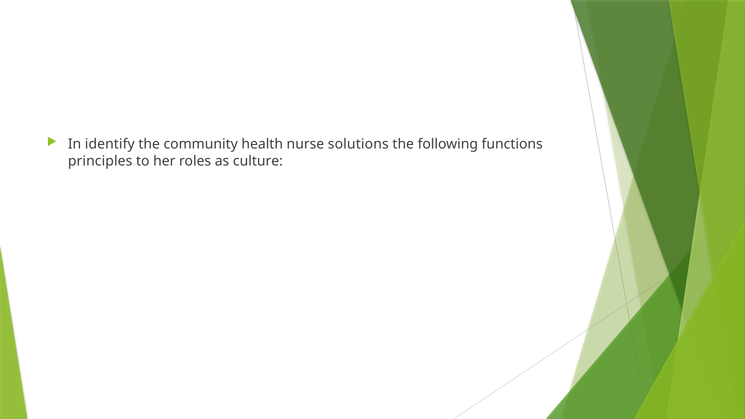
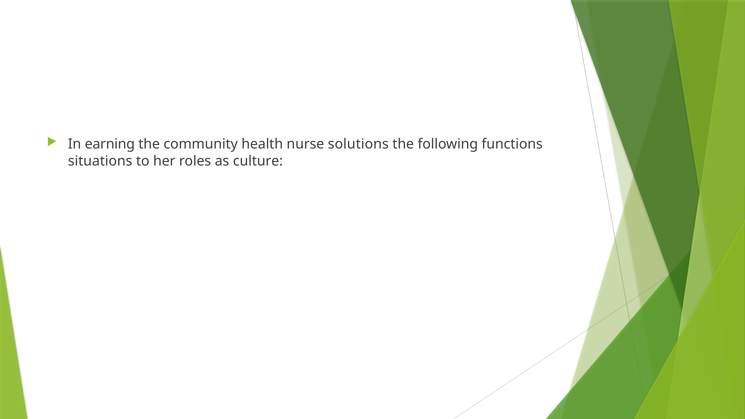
identify: identify -> earning (110, 144)
principles: principles -> situations (100, 161)
